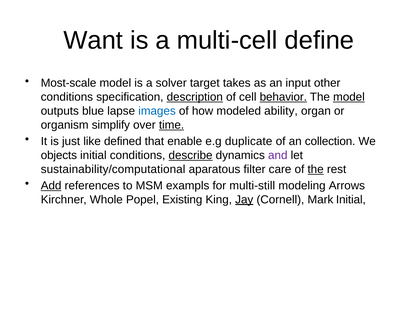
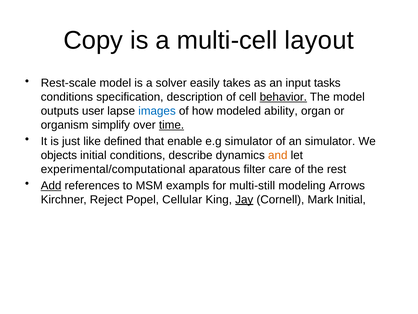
Want: Want -> Copy (93, 40)
define: define -> layout (319, 40)
Most-scale: Most-scale -> Rest-scale (69, 83)
target: target -> easily (205, 83)
other: other -> tasks (327, 83)
description underline: present -> none (195, 97)
model underline: present -> none (349, 97)
blue: blue -> user (93, 111)
e.g duplicate: duplicate -> simulator (249, 141)
an collection: collection -> simulator (330, 141)
describe underline: present -> none (191, 155)
and colour: purple -> orange (278, 155)
sustainability/computational: sustainability/computational -> experimental/computational (113, 169)
the underline: present -> none (316, 169)
Whole: Whole -> Reject (106, 199)
Existing: Existing -> Cellular (182, 199)
